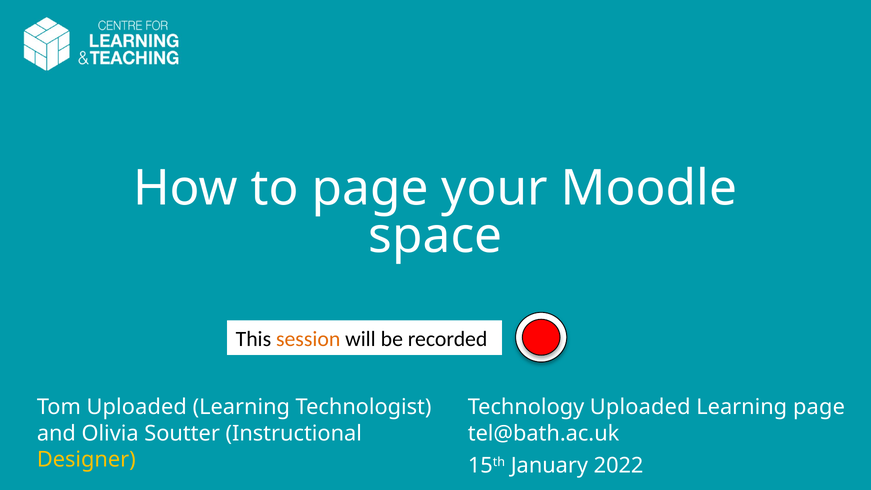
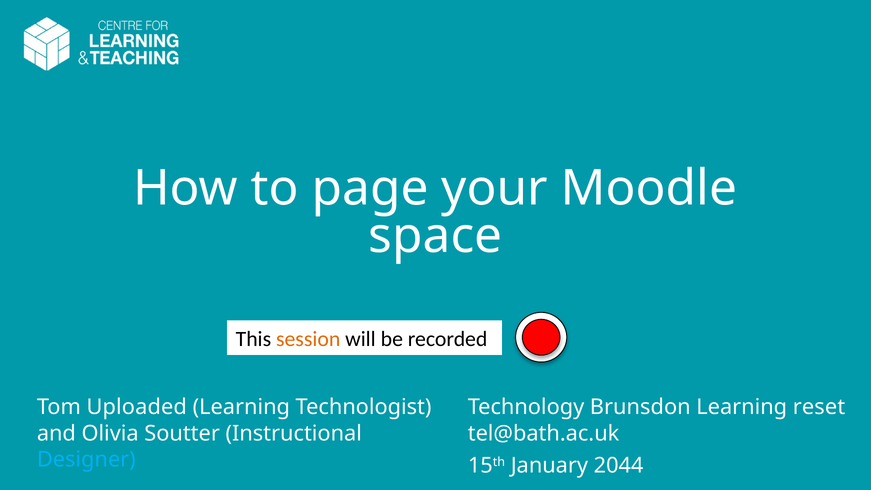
Technology Uploaded: Uploaded -> Brunsdon (640, 407)
Learning page: page -> reset (819, 407)
Designer colour: yellow -> light blue (86, 460)
2022: 2022 -> 2044 (619, 466)
